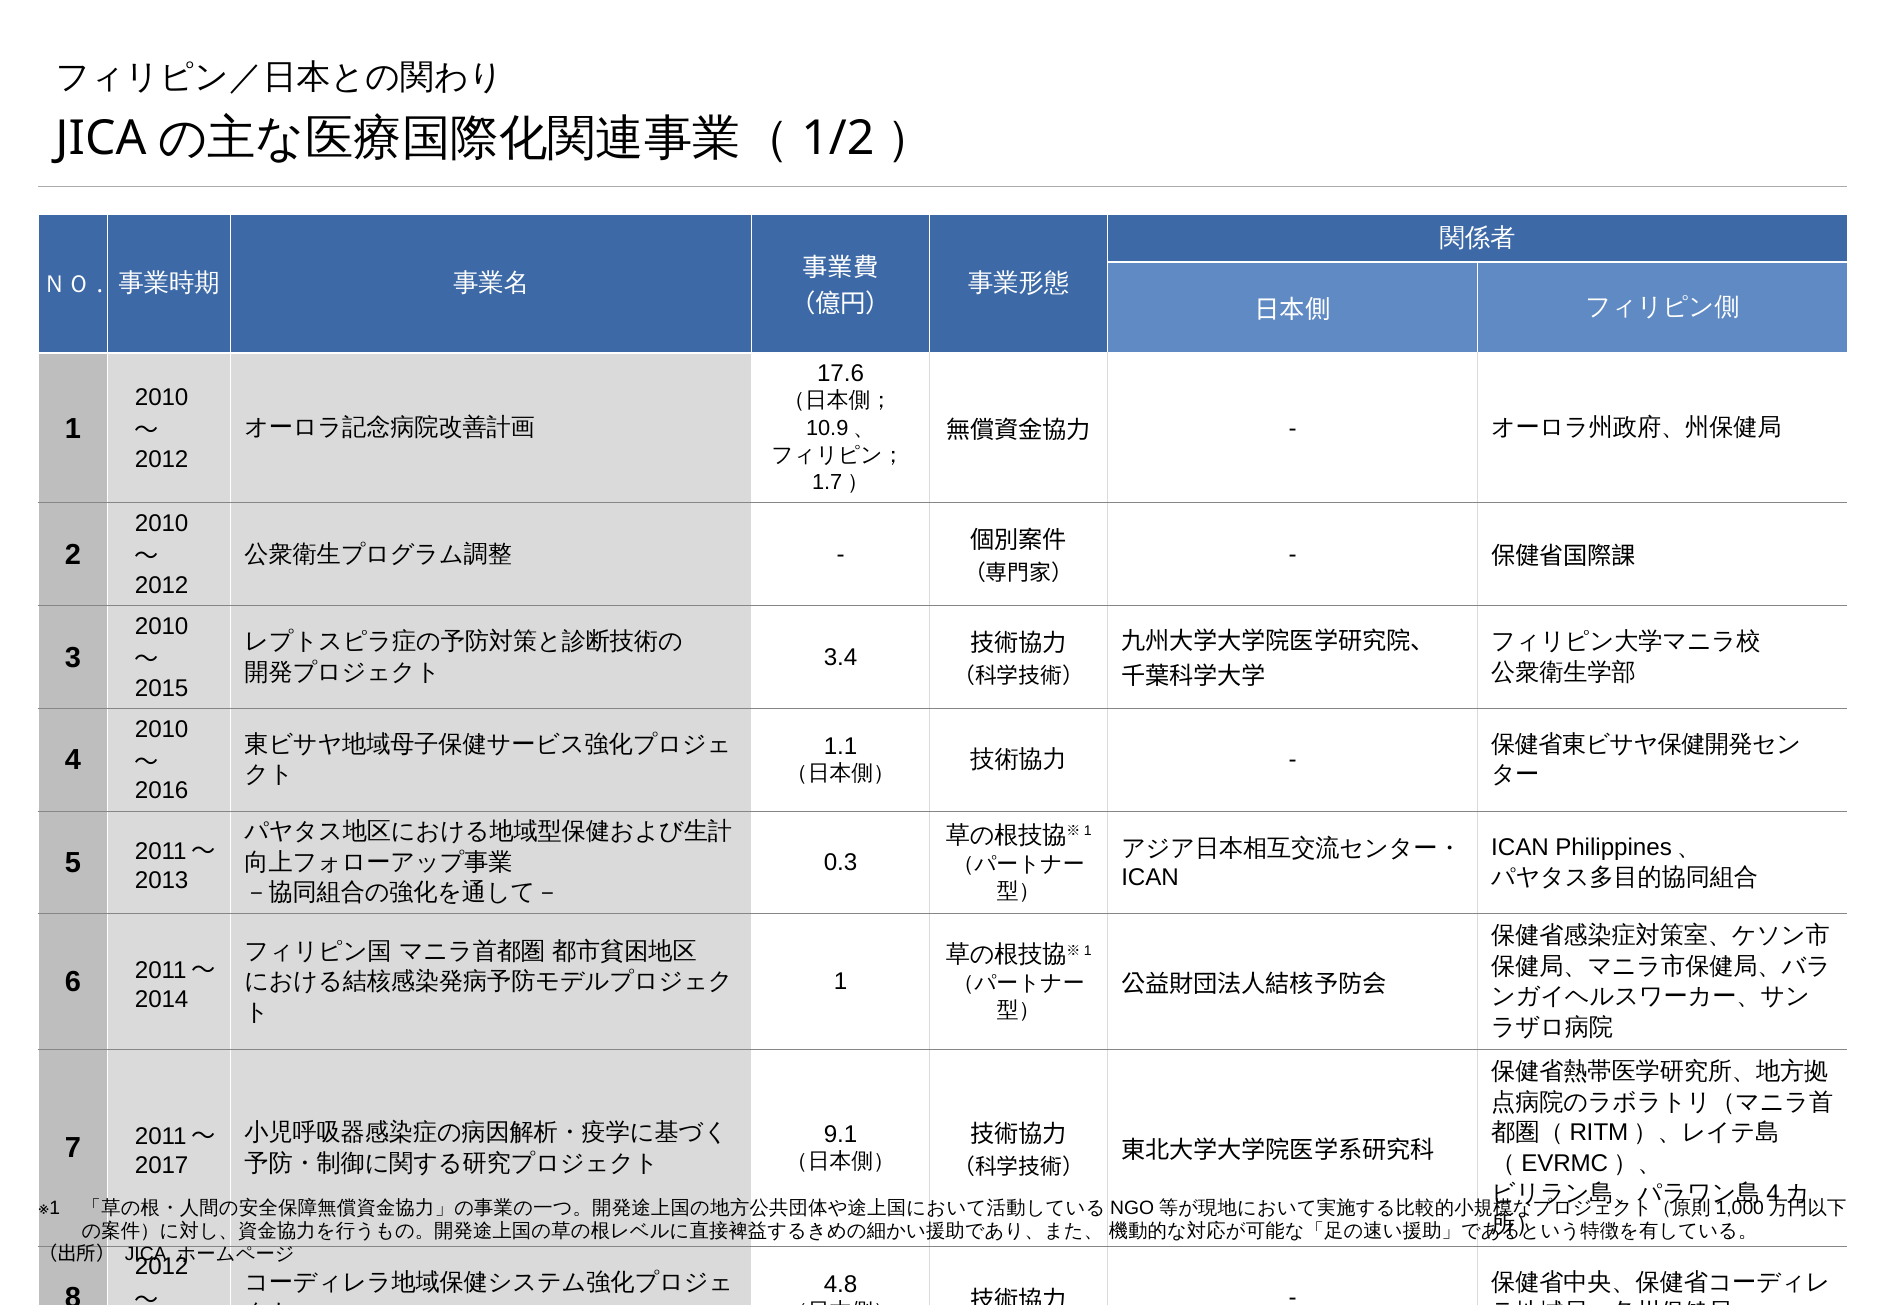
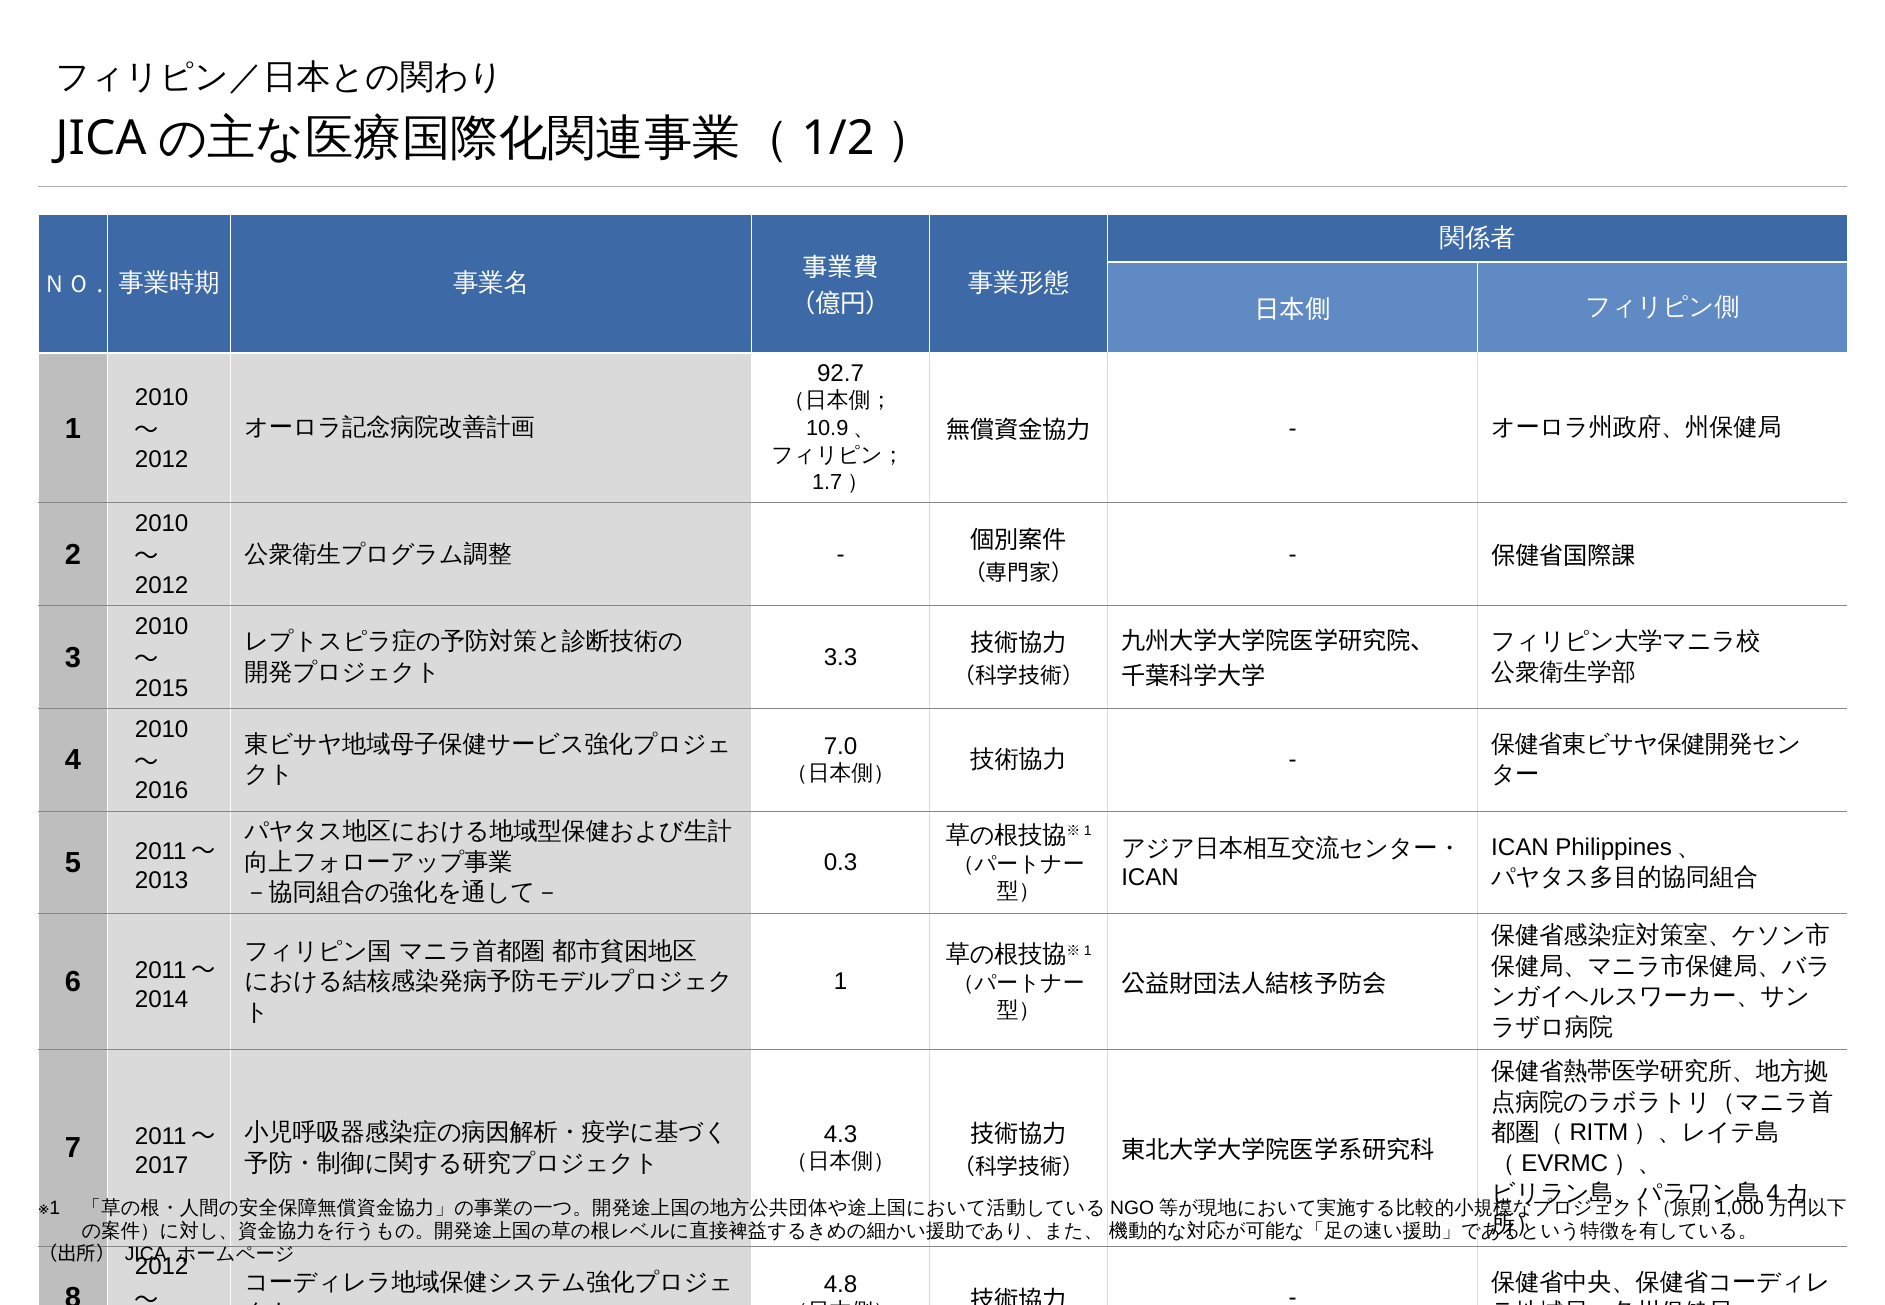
17.6: 17.6 -> 92.7 (841, 374)
3.4: 3.4 -> 3.3 (841, 657)
1.1: 1.1 -> 7.0 (841, 746)
9.1: 9.1 -> 4.3 (841, 1135)
